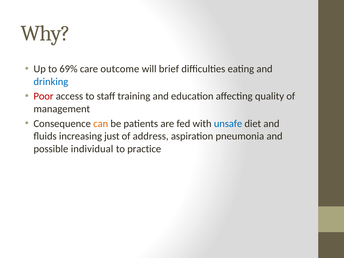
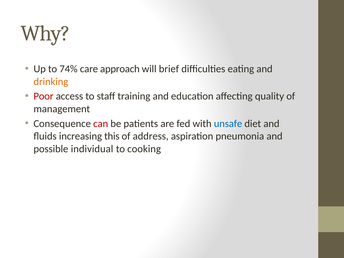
69%: 69% -> 74% (68, 69)
outcome: outcome -> approach (120, 69)
drinking colour: blue -> orange (51, 82)
can colour: orange -> red (101, 124)
just: just -> this (112, 136)
practice: practice -> cooking (144, 149)
